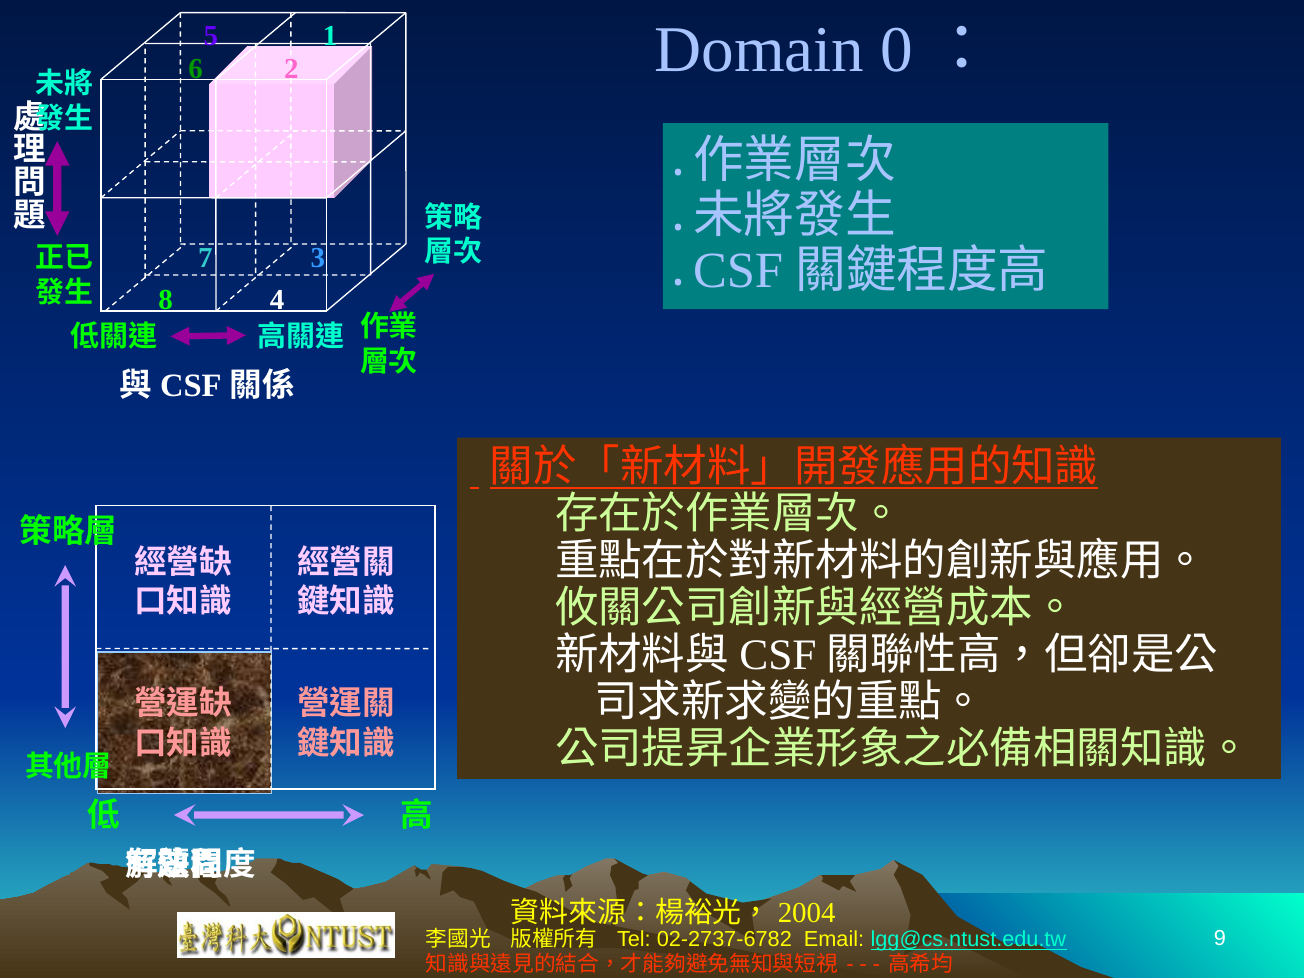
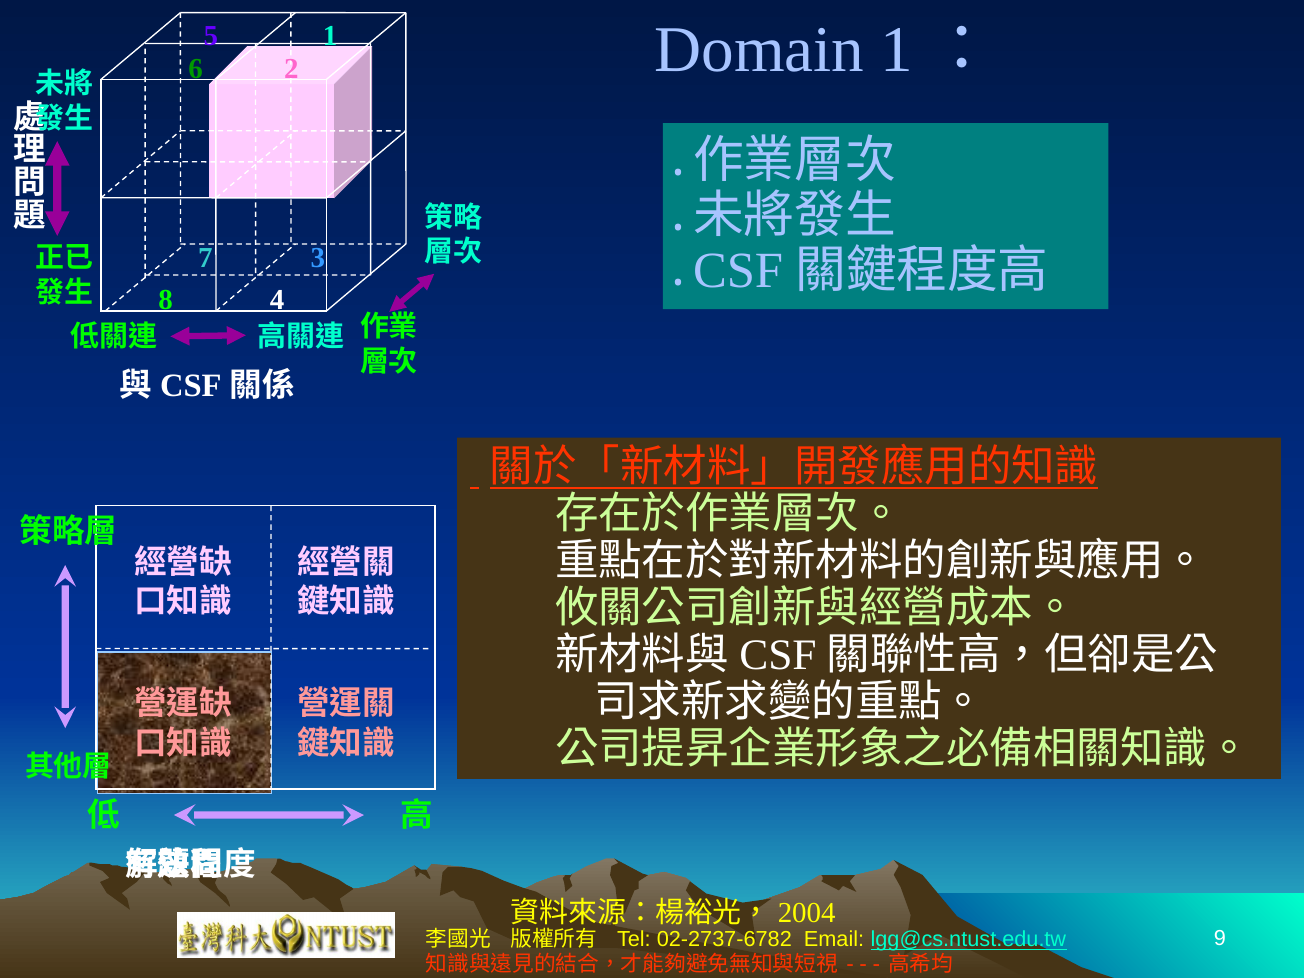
Domain 0: 0 -> 1 (897, 50)
